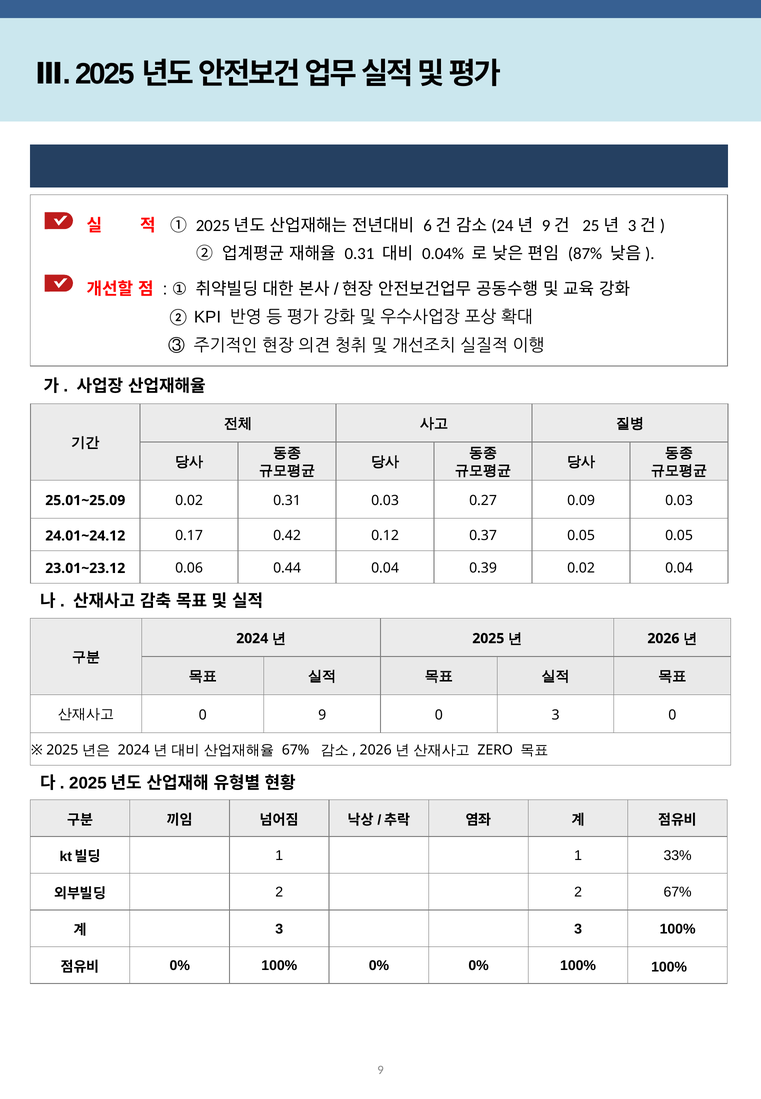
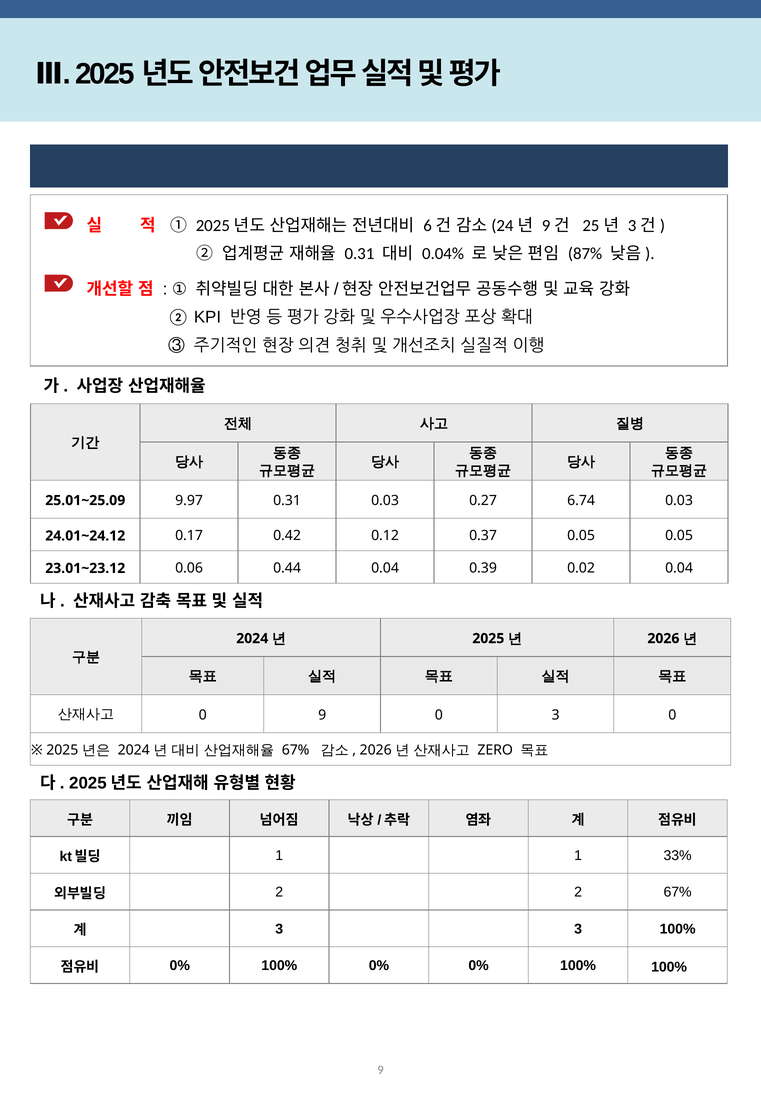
25.01~25.09 0.02: 0.02 -> 9.97 (189, 501)
0.09: 0.09 -> 6.74 (581, 501)
